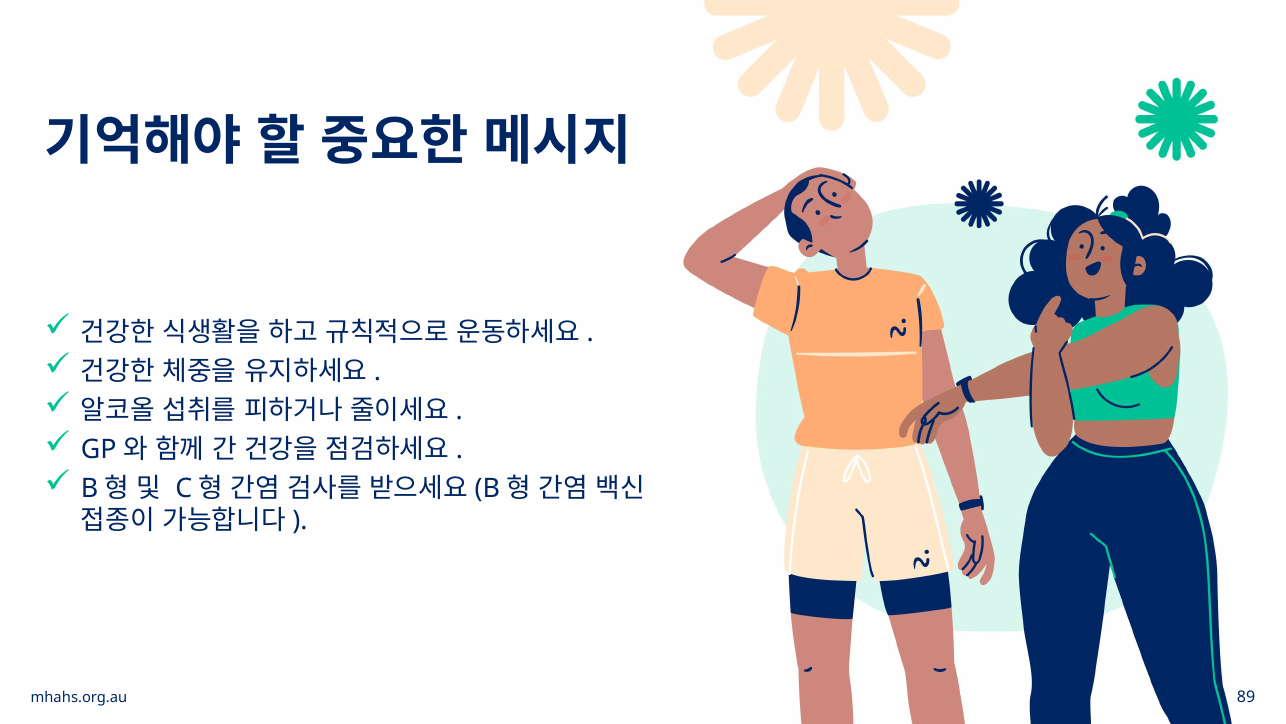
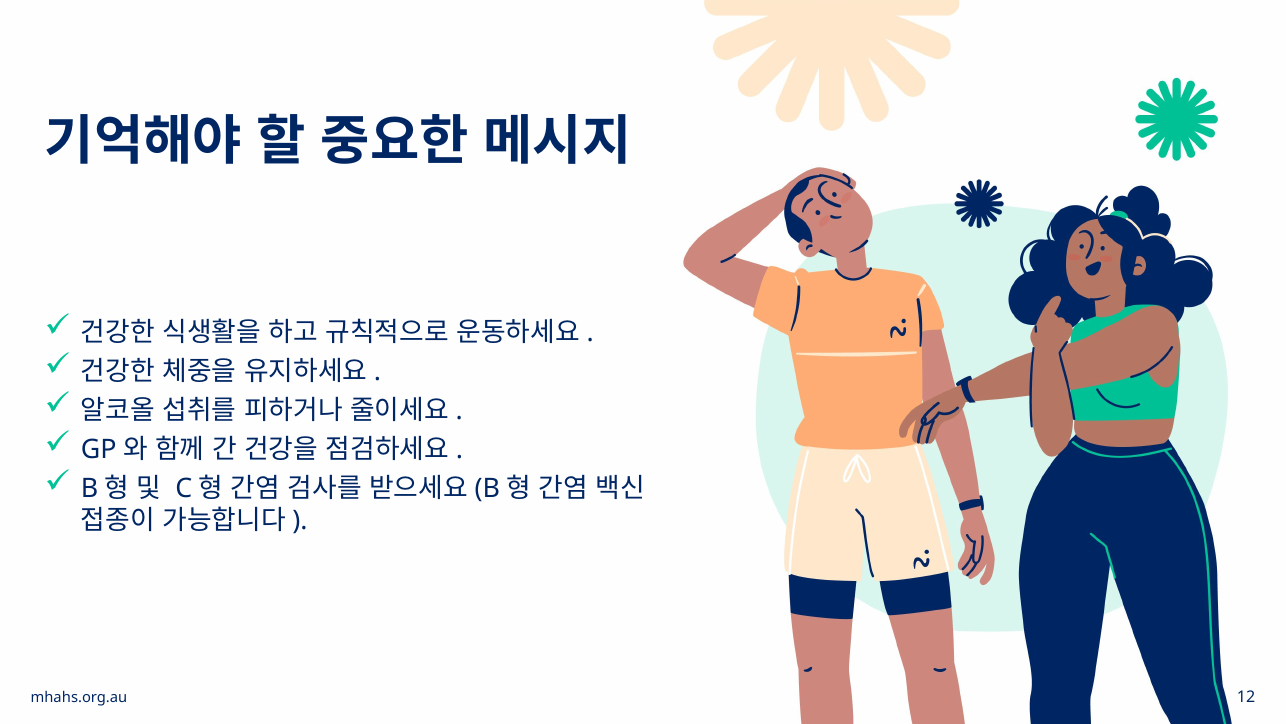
89: 89 -> 12 (1246, 696)
